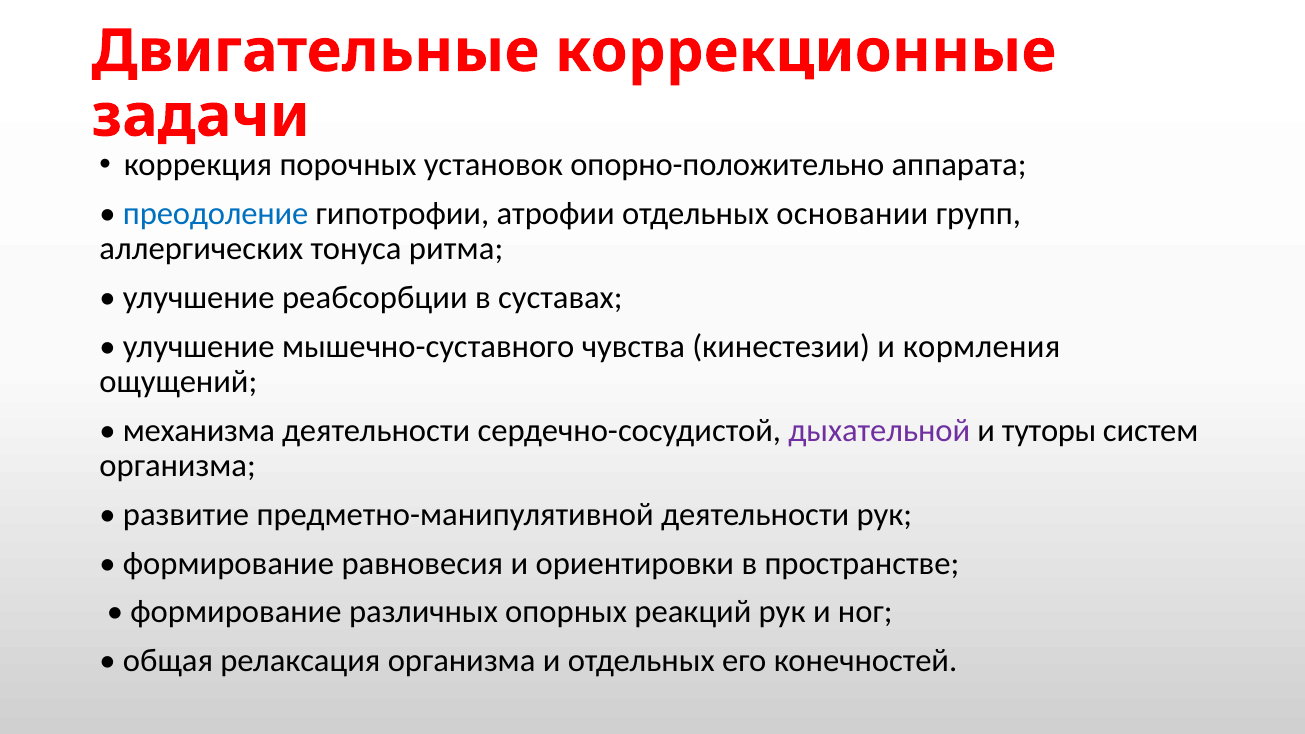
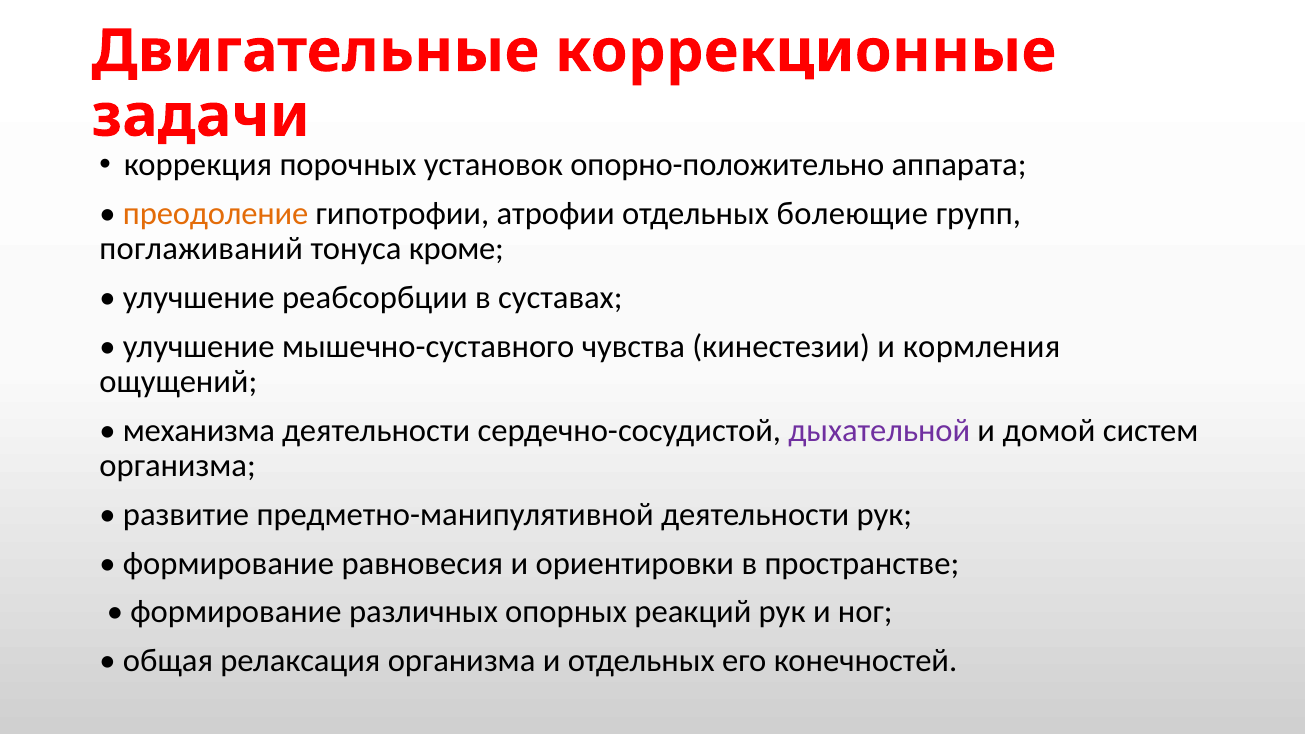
преодоление colour: blue -> orange (216, 214)
основании: основании -> болеющие (852, 214)
аллергических: аллергических -> поглаживаний (201, 249)
ритма: ритма -> кроме (456, 249)
туторы: туторы -> домой (1049, 431)
